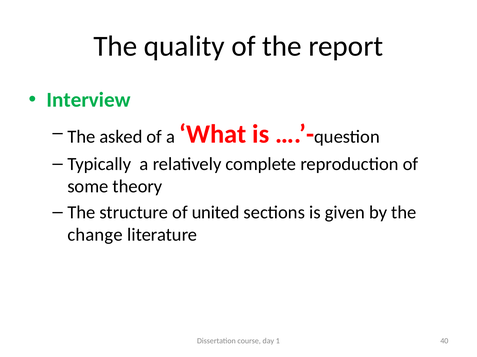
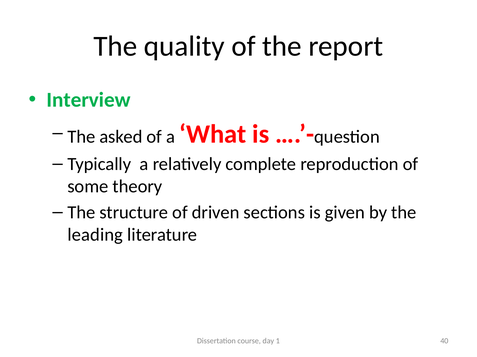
united: united -> driven (216, 213)
change: change -> leading (95, 235)
